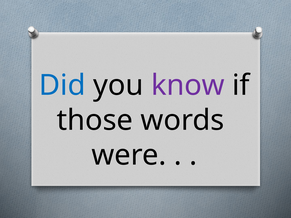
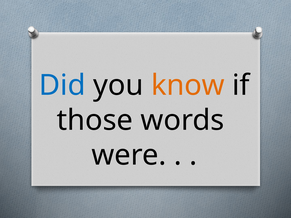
know colour: purple -> orange (188, 85)
